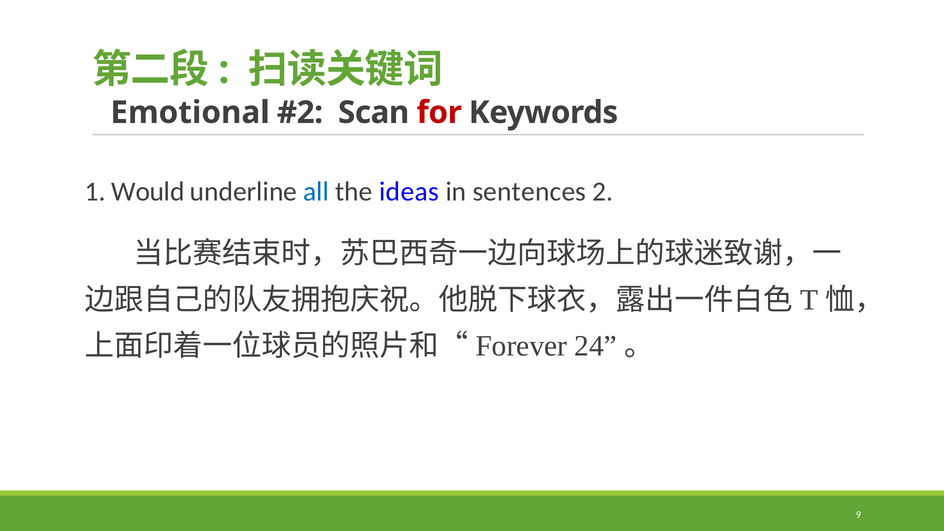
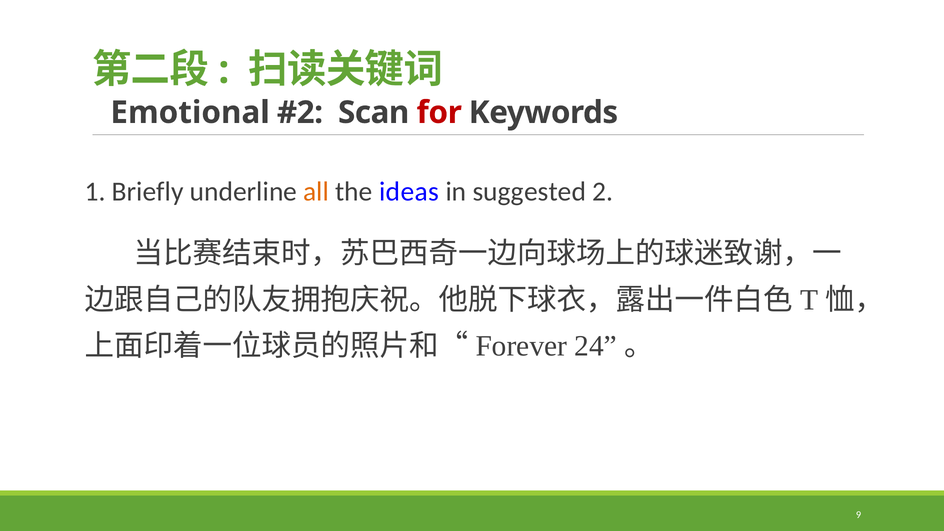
Would: Would -> Briefly (148, 192)
all colour: blue -> orange (316, 192)
sentences: sentences -> suggested (529, 192)
